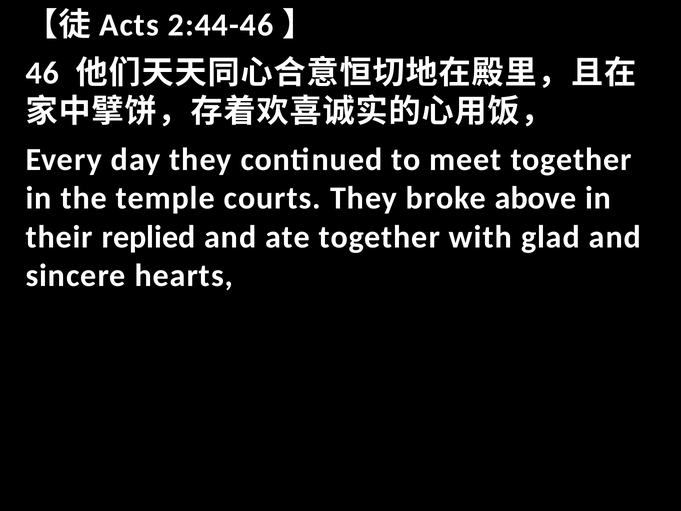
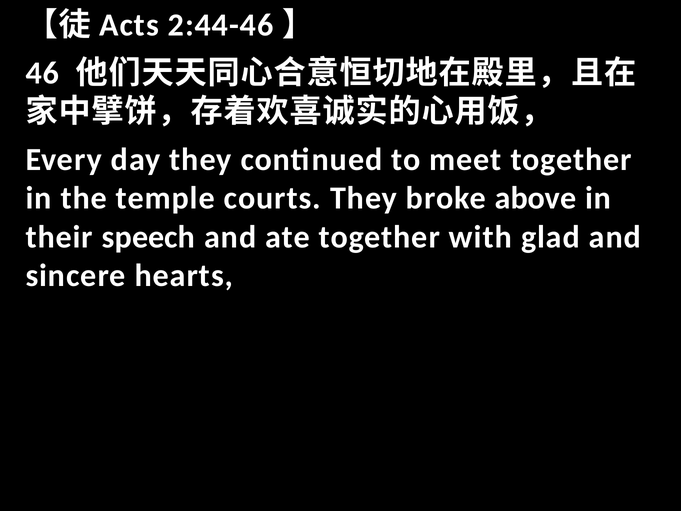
replied: replied -> speech (149, 237)
